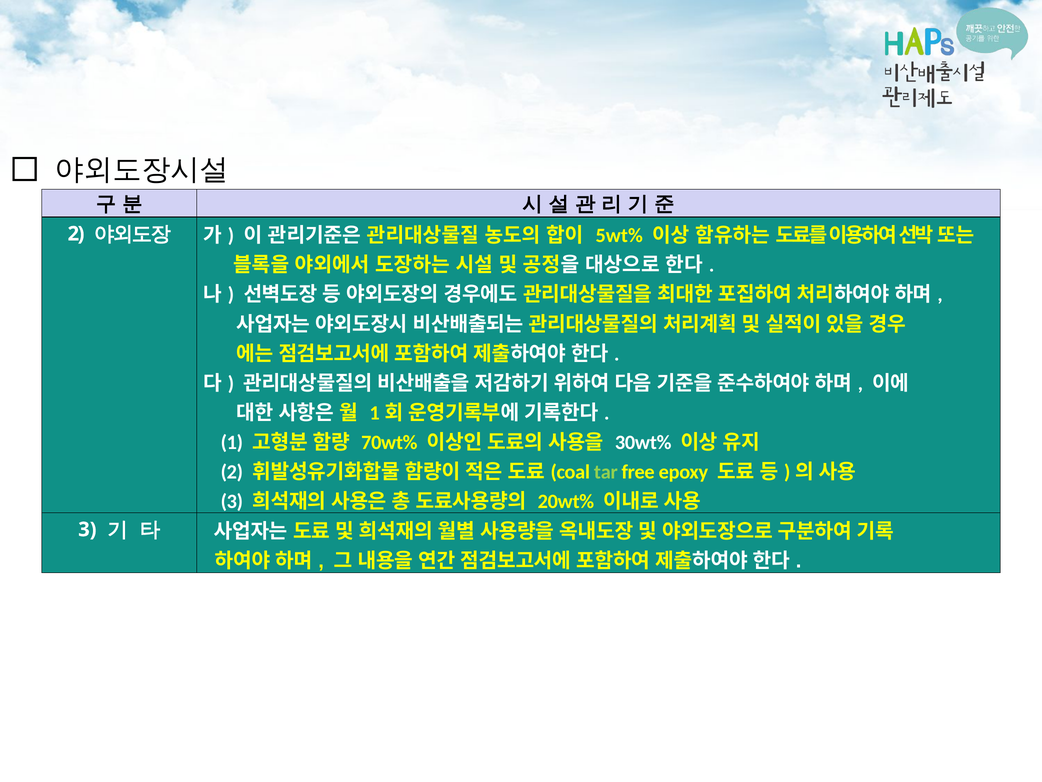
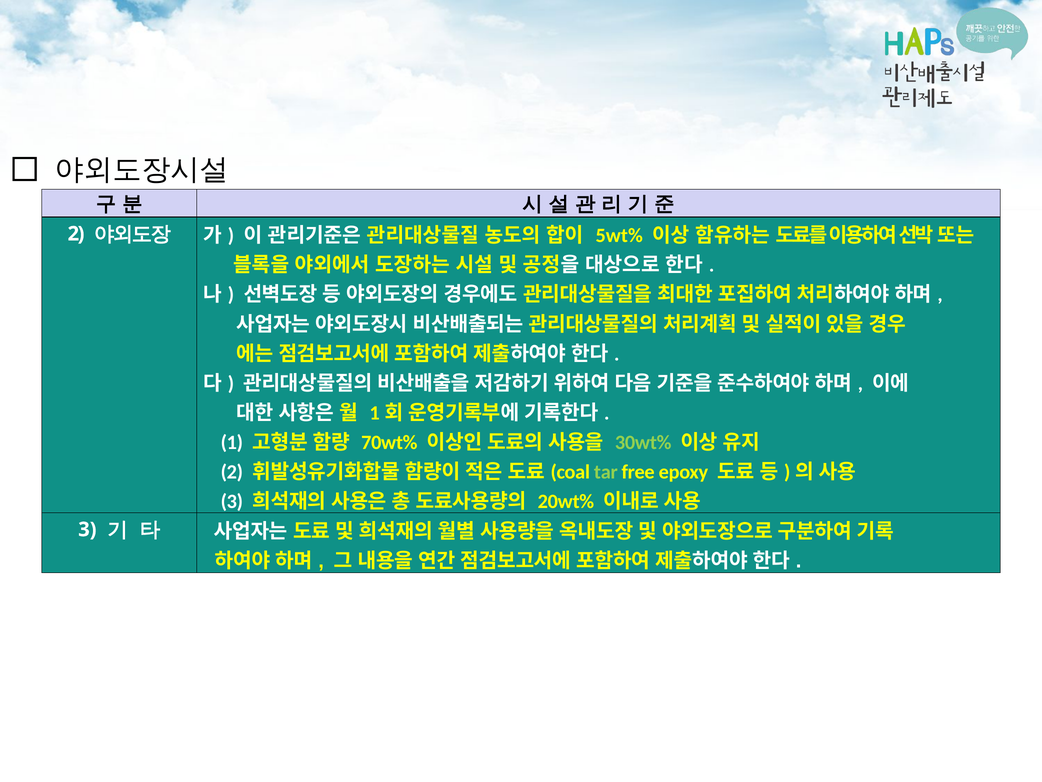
30wt% colour: white -> light green (643, 442)
